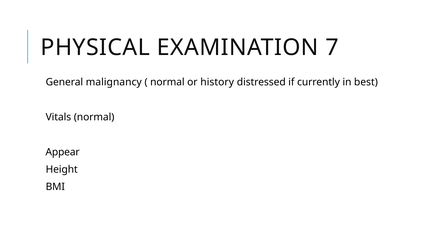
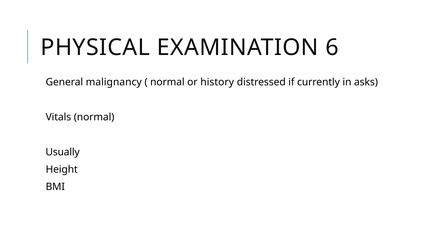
7: 7 -> 6 (332, 48)
best: best -> asks (366, 82)
Appear: Appear -> Usually (63, 152)
